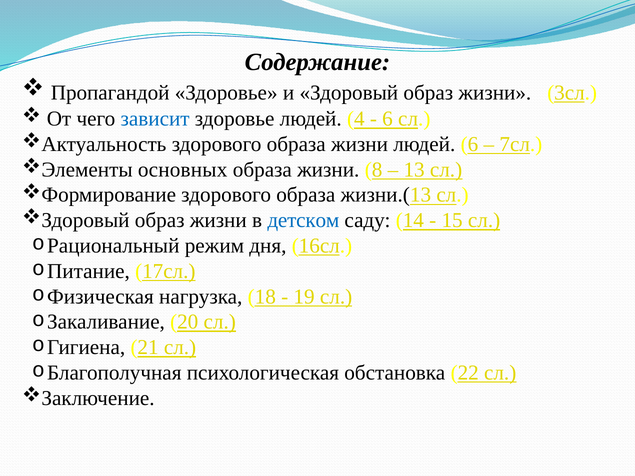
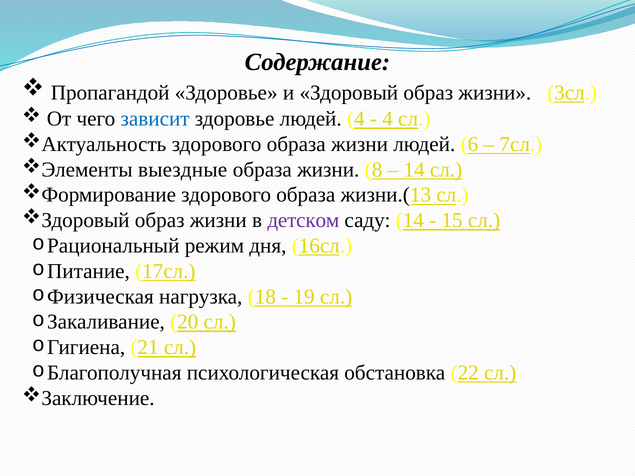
6: 6 -> 4 (388, 119)
основных: основных -> выездные (183, 170)
13: 13 -> 14 (414, 170)
детском colour: blue -> purple (303, 221)
